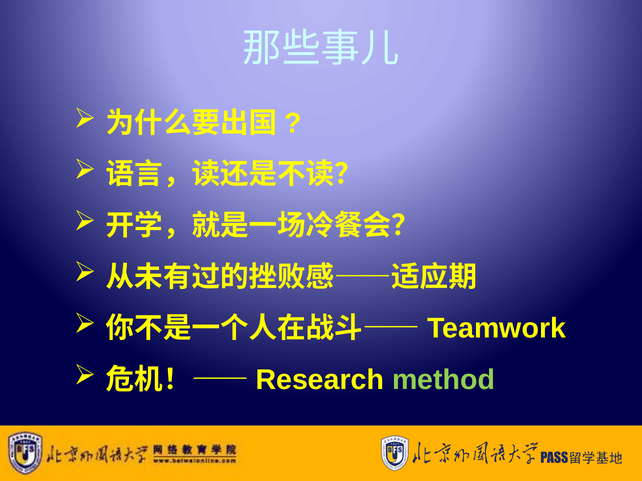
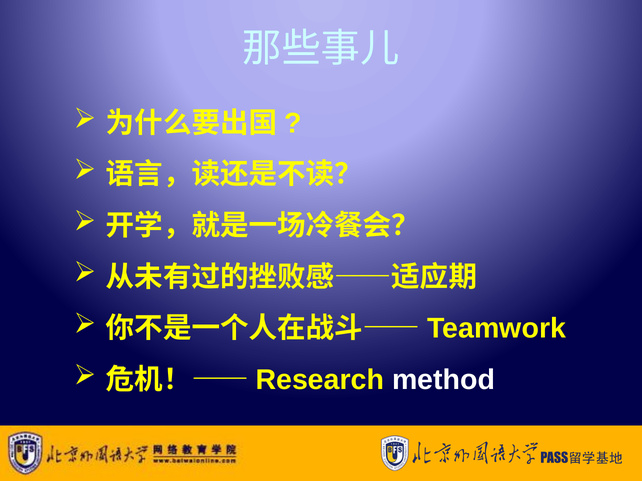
method colour: light green -> white (444, 380)
